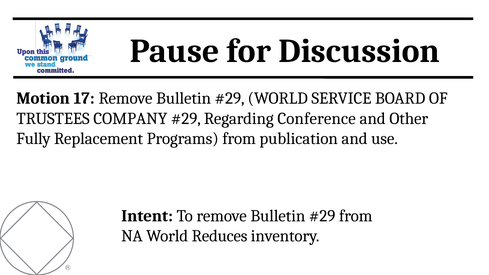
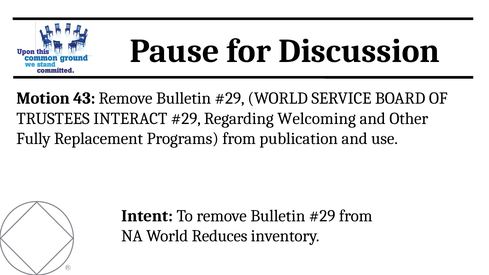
17: 17 -> 43 (84, 98)
COMPANY: COMPANY -> INTERACT (130, 119)
Conference: Conference -> Welcoming (317, 119)
